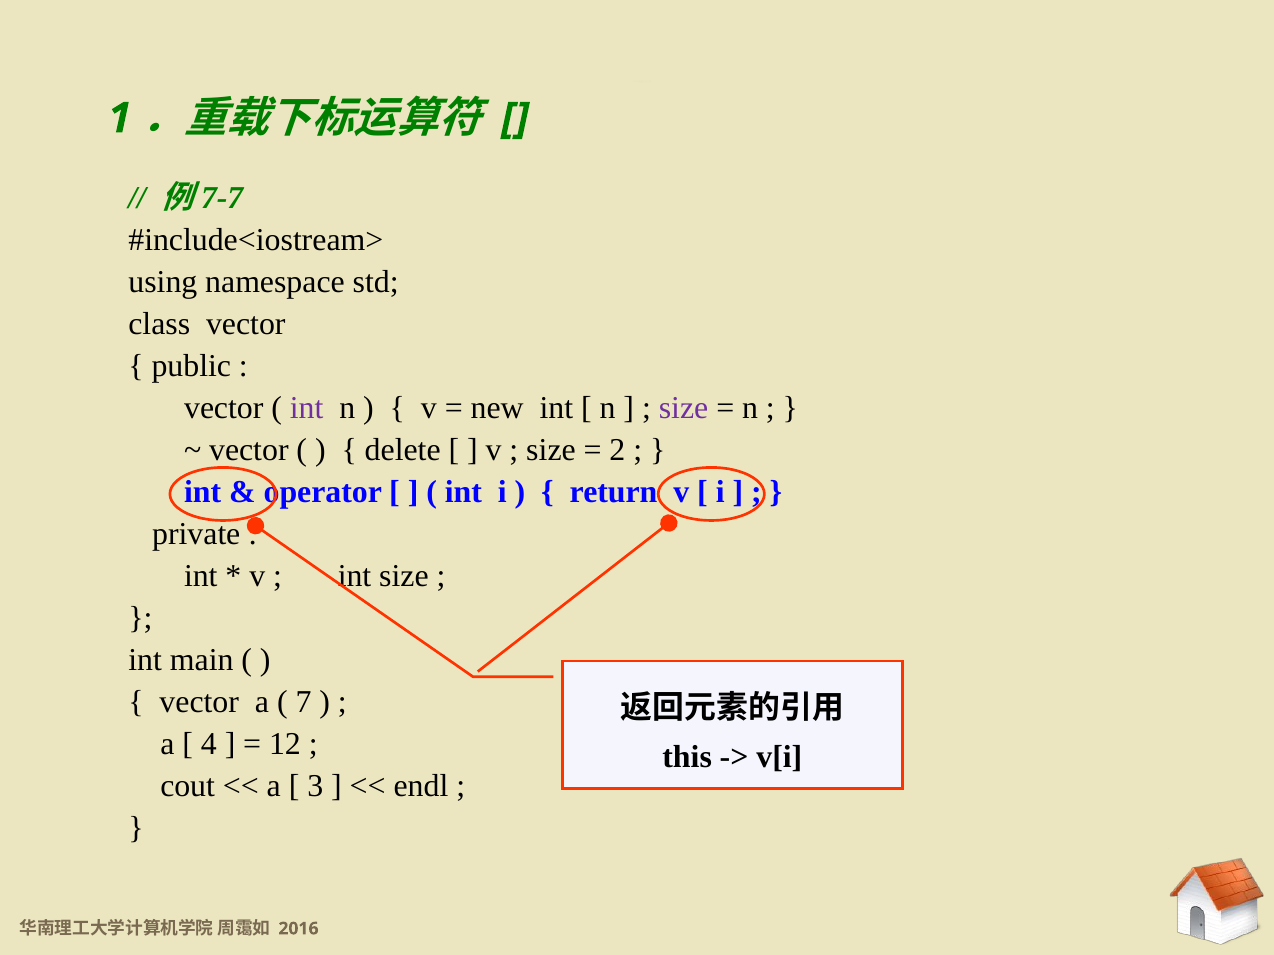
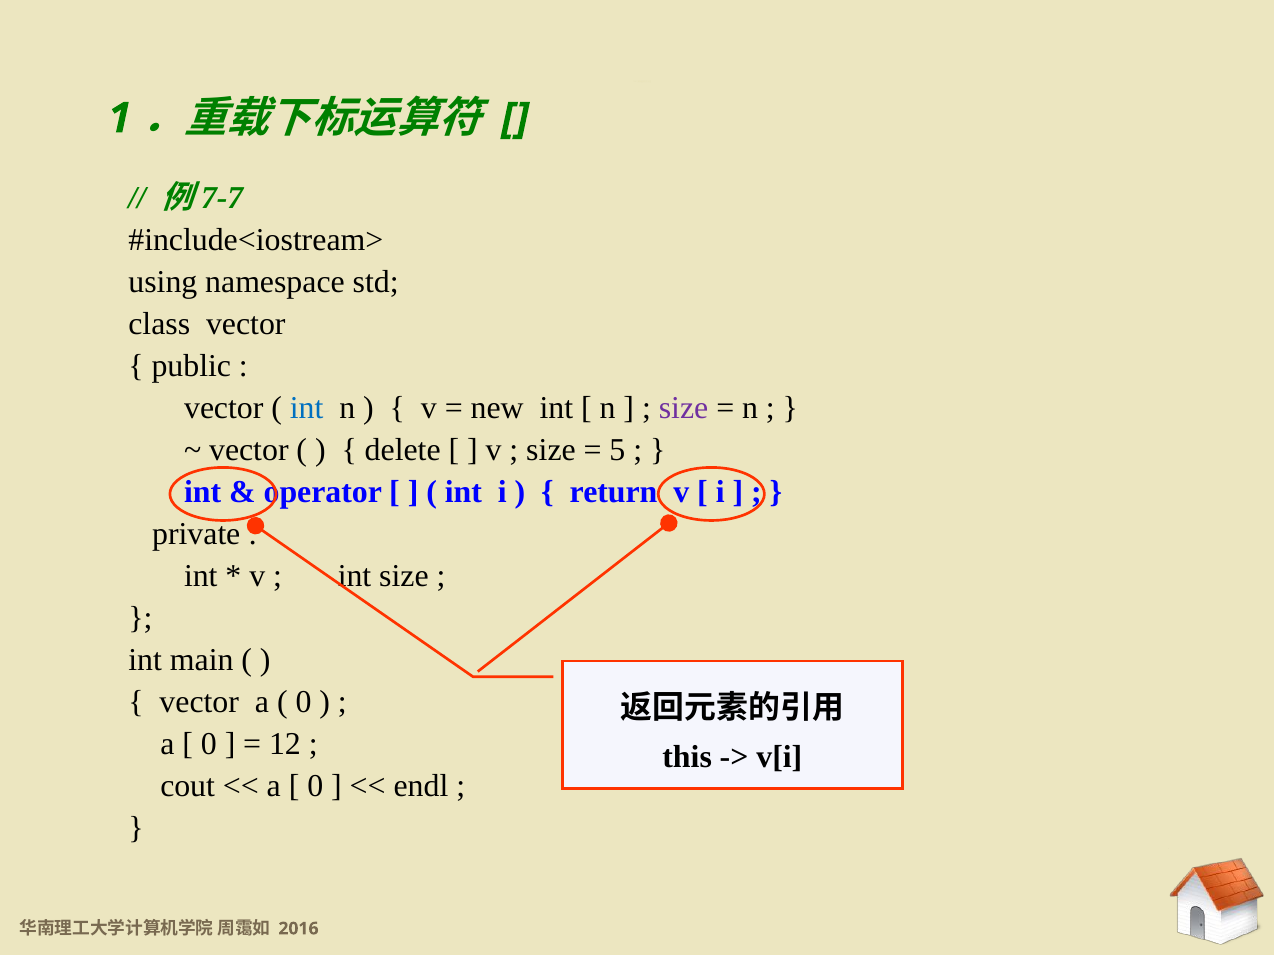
int colour: purple -> blue (307, 408)
2: 2 -> 5 (617, 450)
7: 7 -> 0 (304, 703)
4: 4 -> 0 (209, 745)
3: 3 -> 0 (315, 787)
